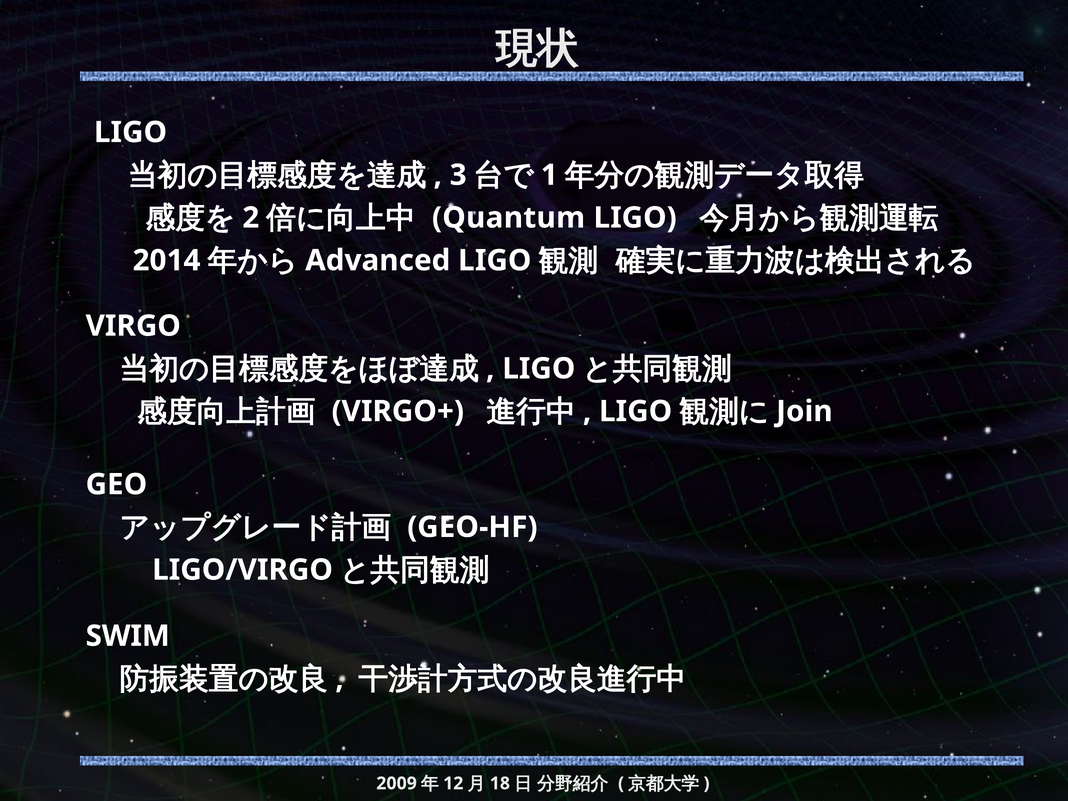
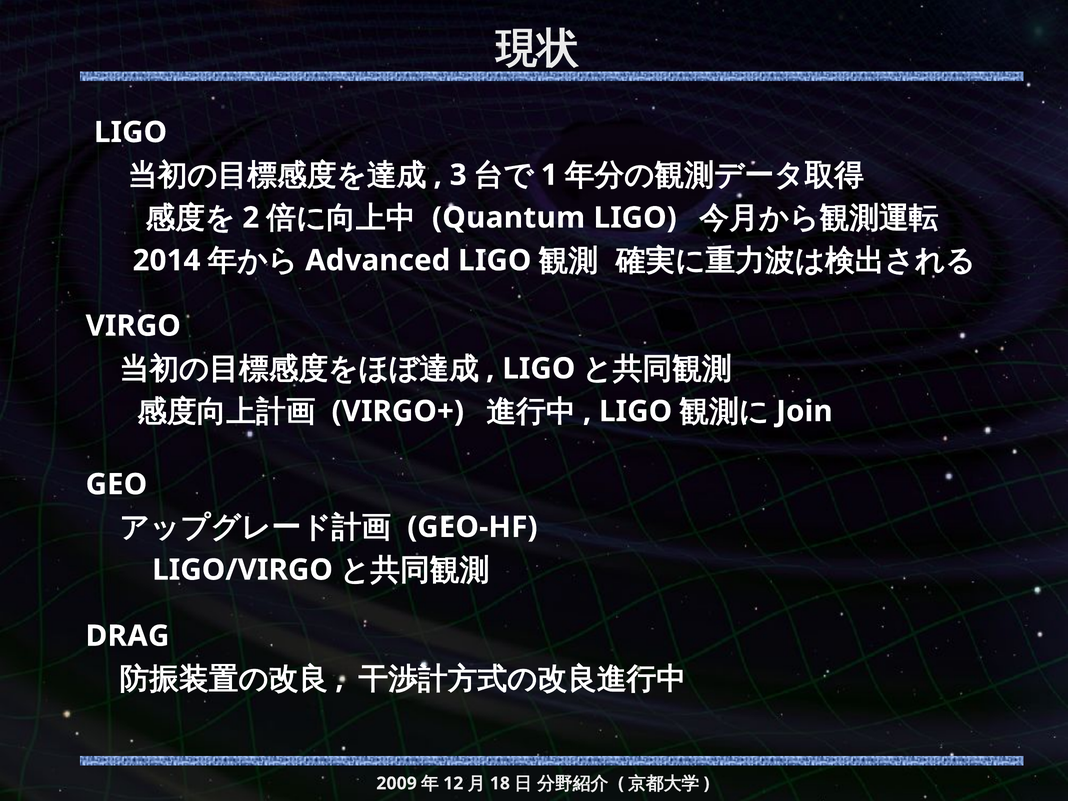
SWIM: SWIM -> DRAG (128, 636)
